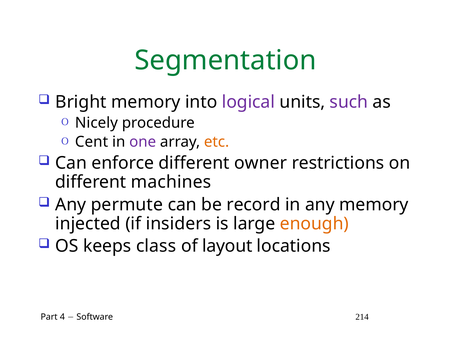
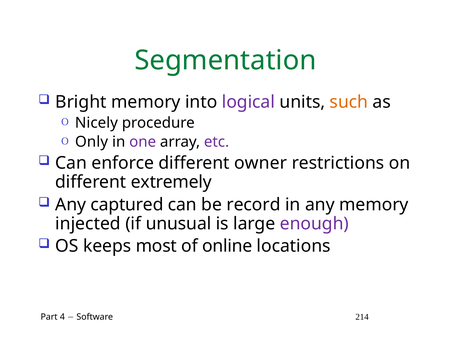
such colour: purple -> orange (349, 102)
Cent: Cent -> Only (92, 142)
etc colour: orange -> purple (217, 142)
machines: machines -> extremely (171, 182)
permute: permute -> captured (127, 204)
insiders: insiders -> unusual (179, 223)
enough colour: orange -> purple (314, 223)
class: class -> most (156, 246)
layout: layout -> online (227, 246)
